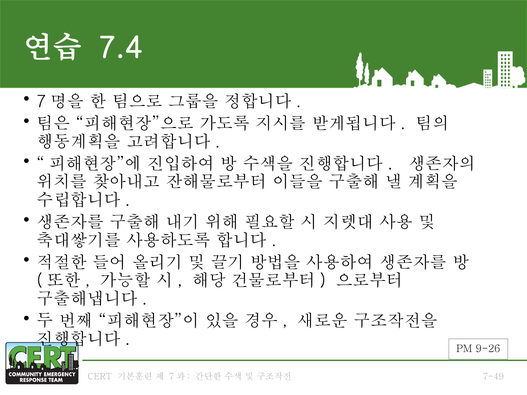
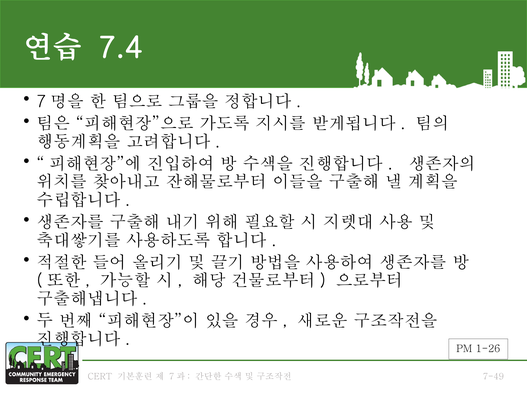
9-26: 9-26 -> 1-26 (488, 349)
